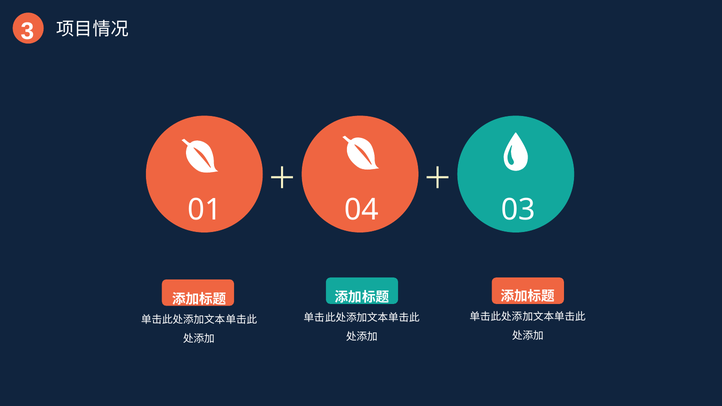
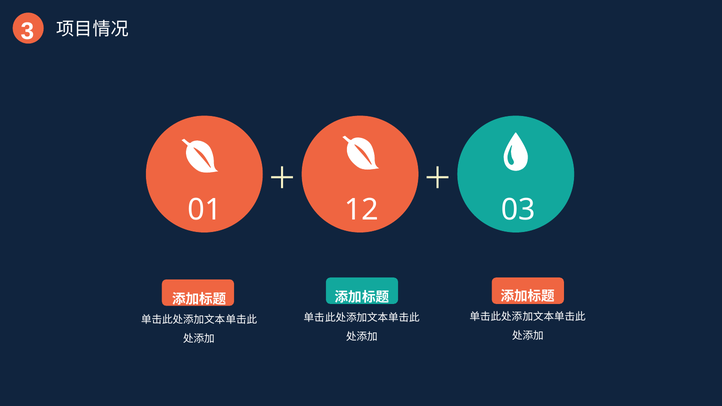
04: 04 -> 12 (361, 210)
